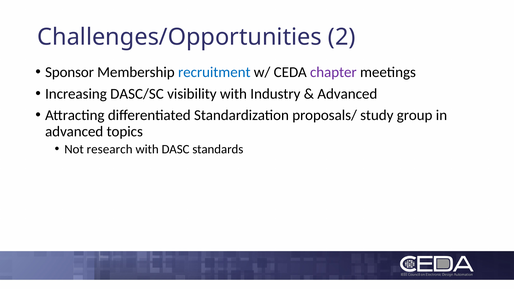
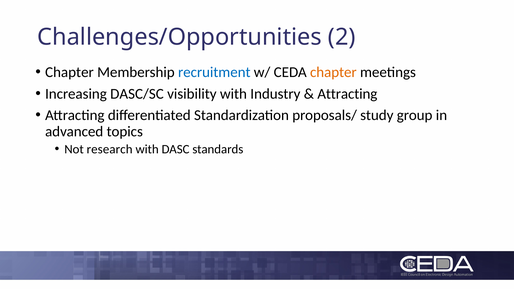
Sponsor: Sponsor -> Chapter (69, 72)
chapter colour: purple -> orange (333, 72)
Advanced: Advanced -> Attracting (347, 94)
